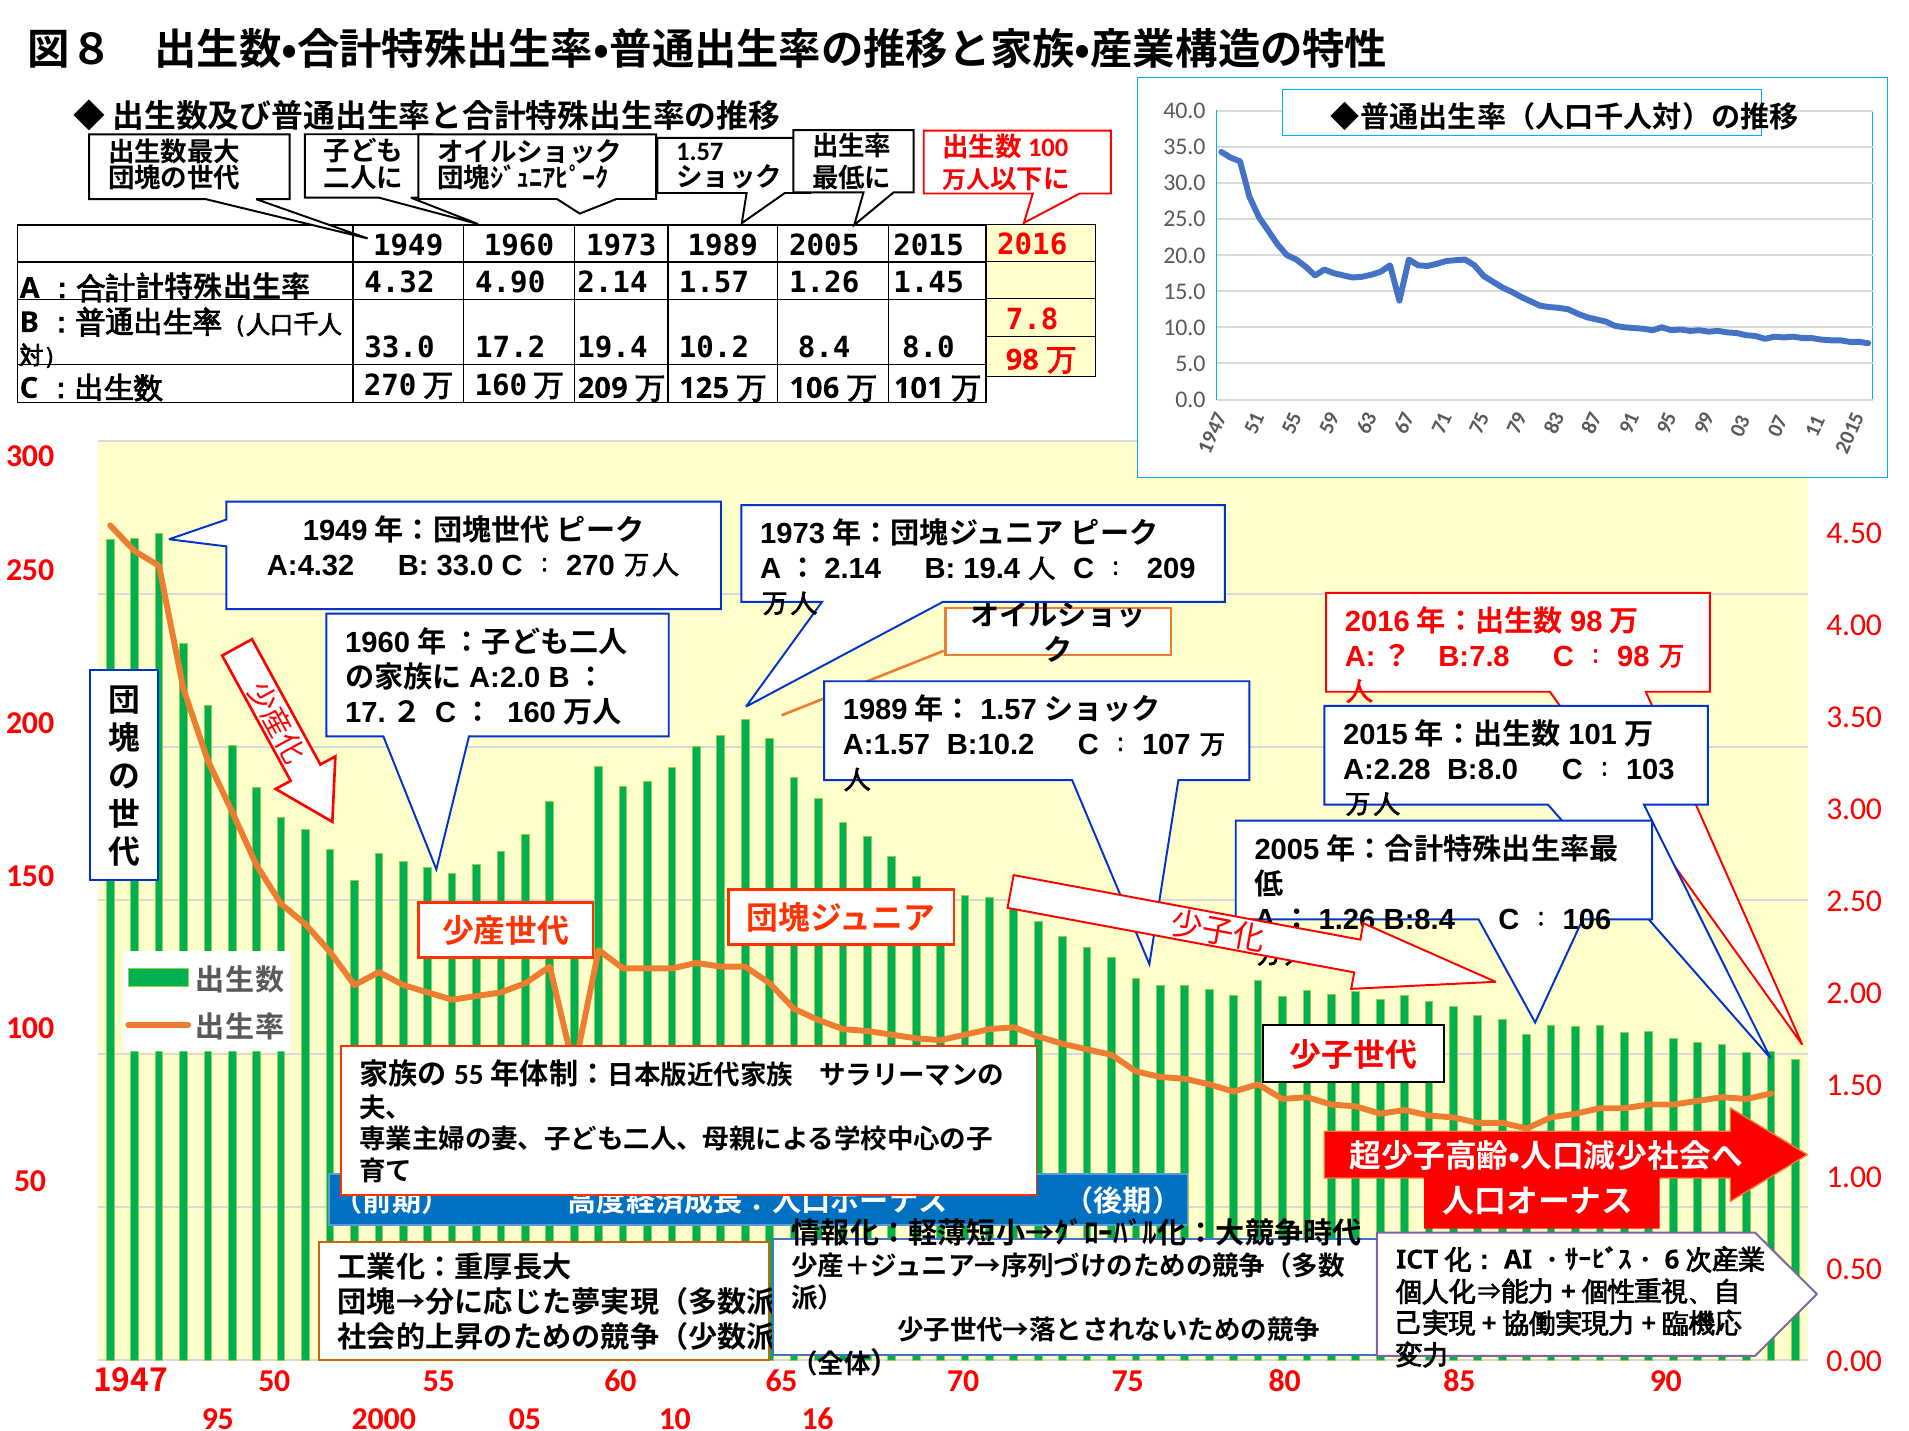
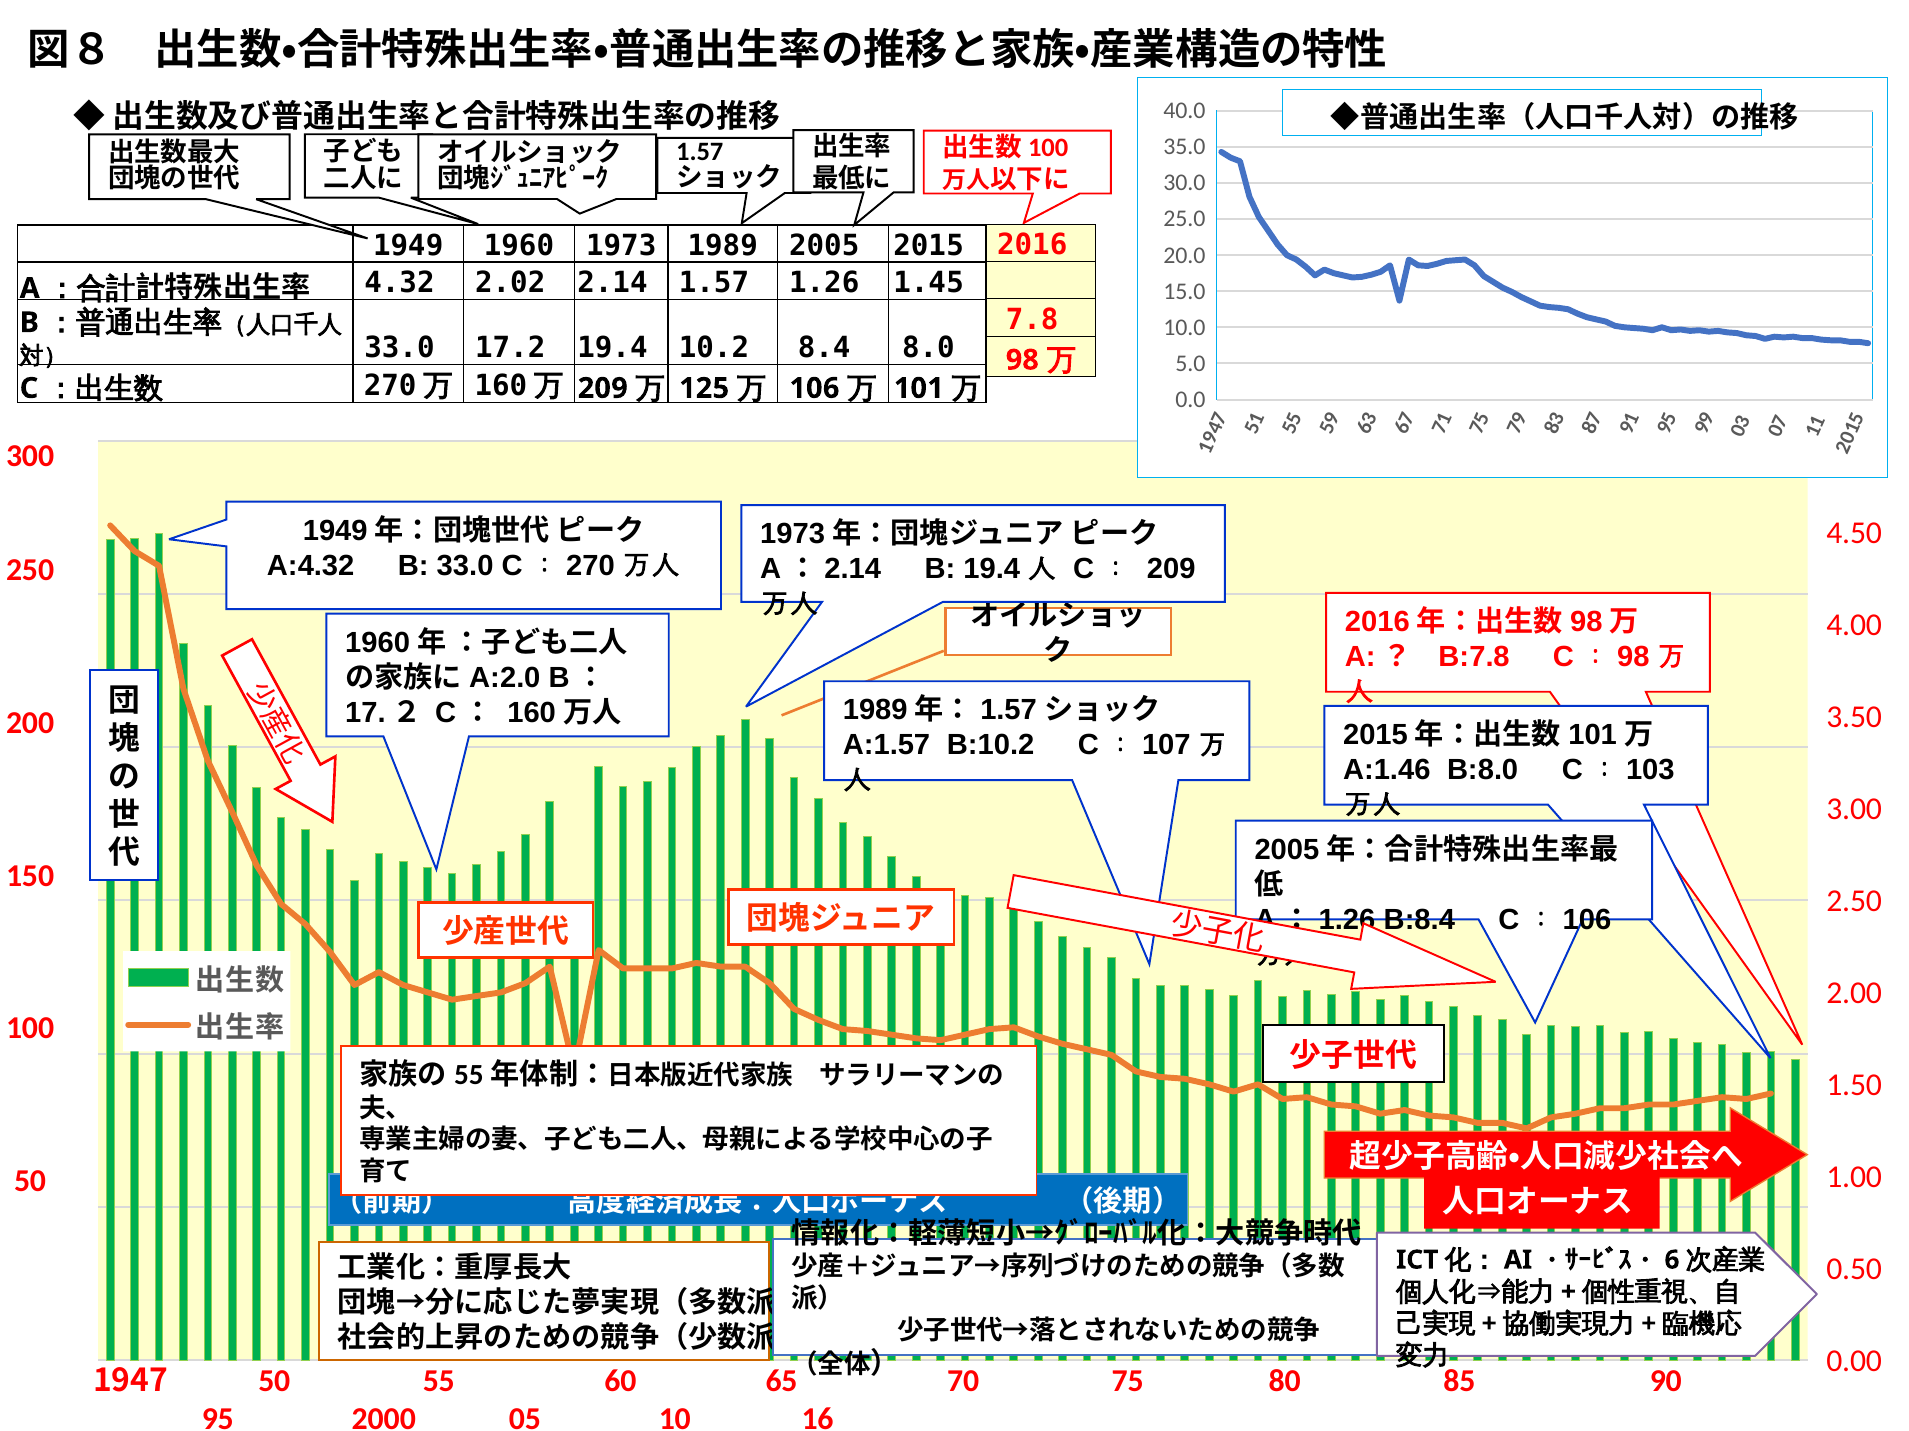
4.90: 4.90 -> 2.02 (510, 283)
A:2.28: A:2.28 -> A:1.46 (1387, 770)
